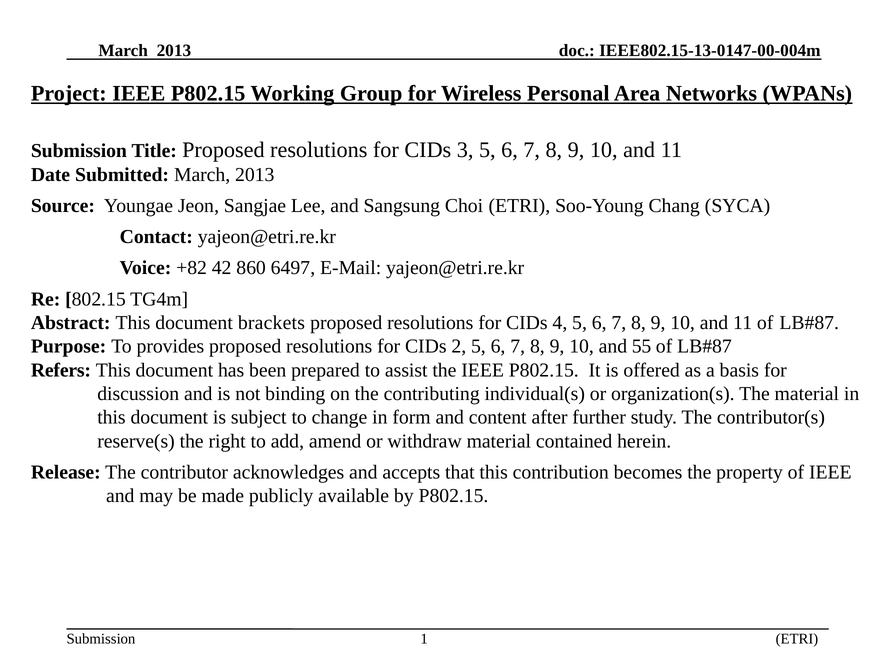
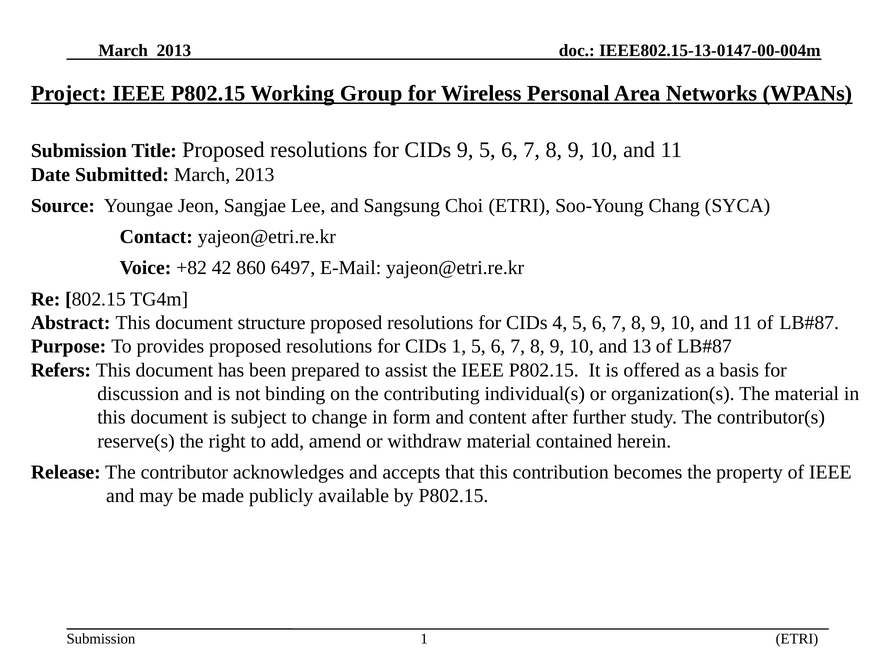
CIDs 3: 3 -> 9 (465, 150)
brackets: brackets -> structure (272, 323)
CIDs 2: 2 -> 1 (459, 346)
55: 55 -> 13 (642, 346)
